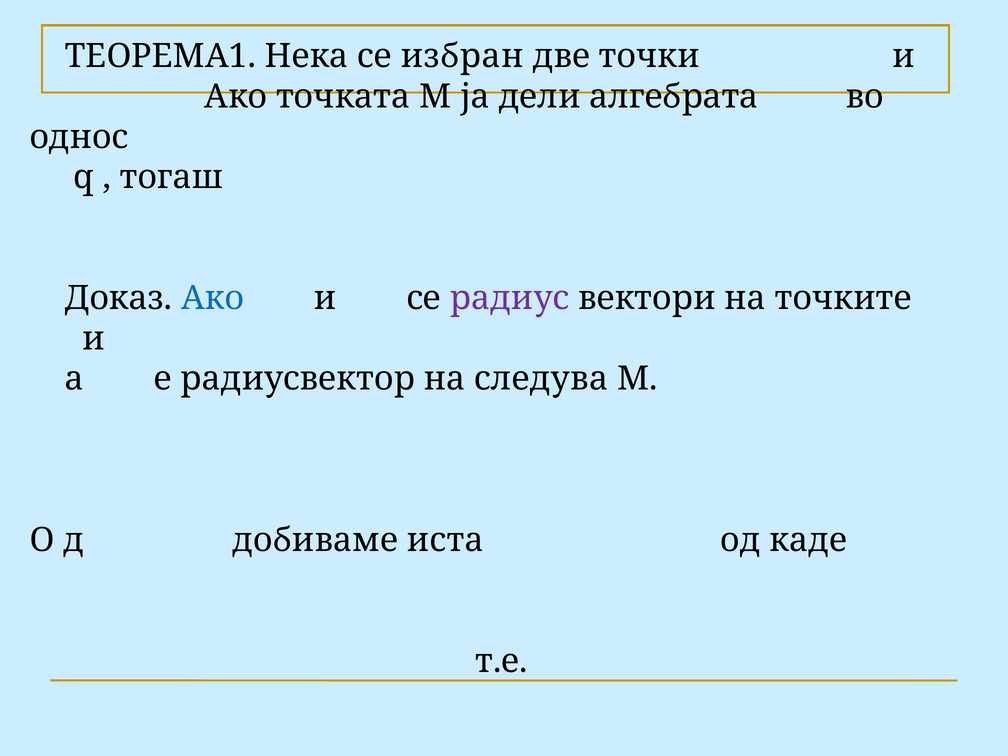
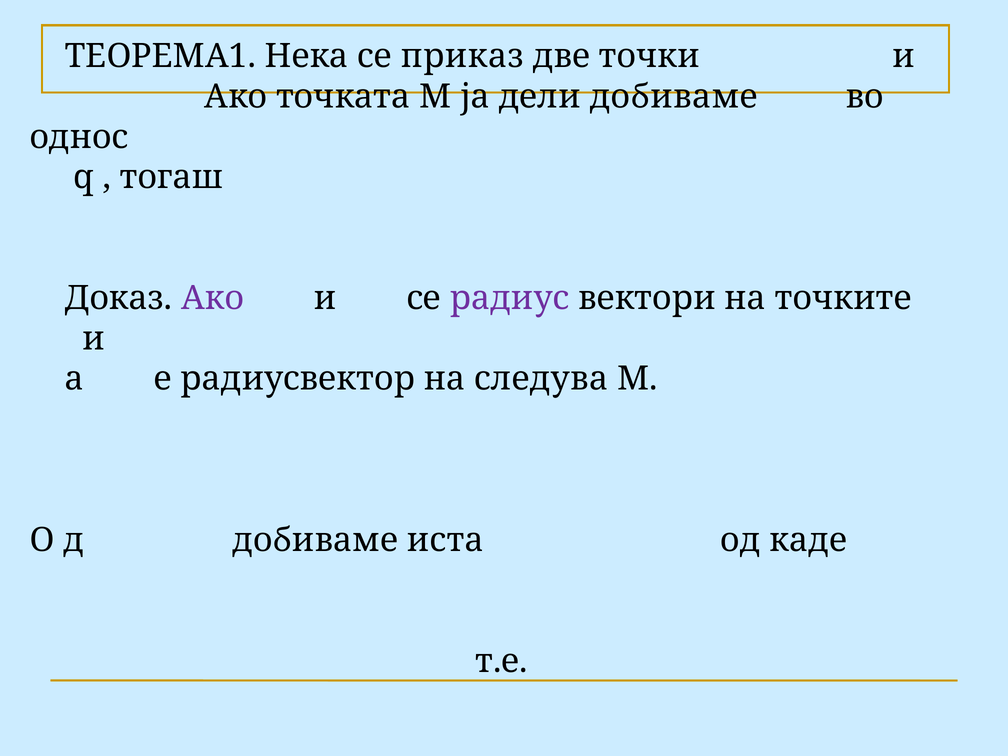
избран: избран -> приказ (462, 56)
дели алгебрата: алгебрата -> добиваме (674, 97)
Ако colour: blue -> purple (213, 298)
